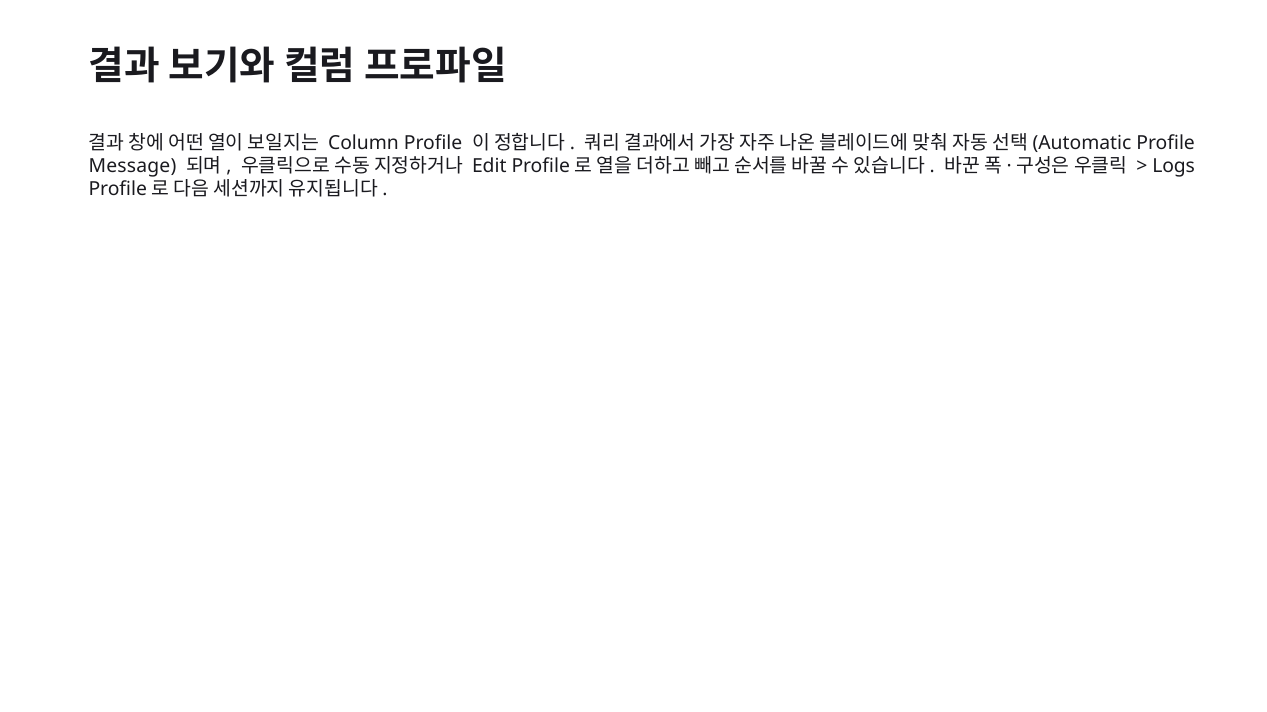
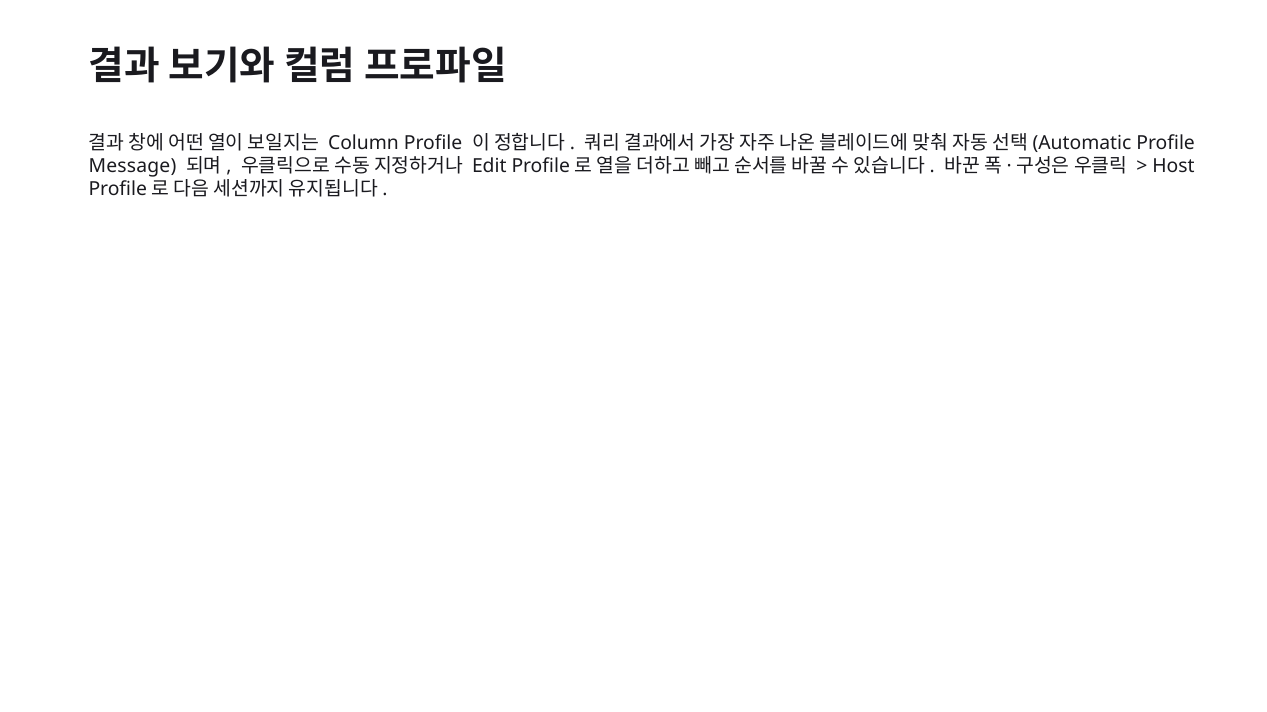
Logs: Logs -> Host (1174, 166)
